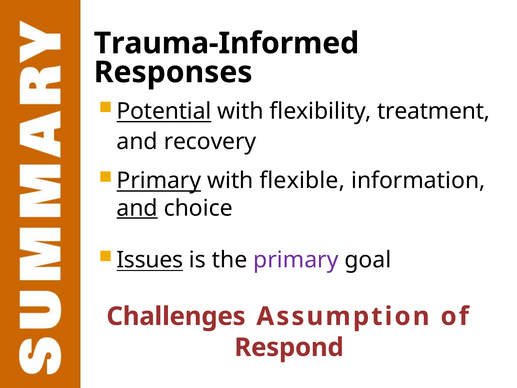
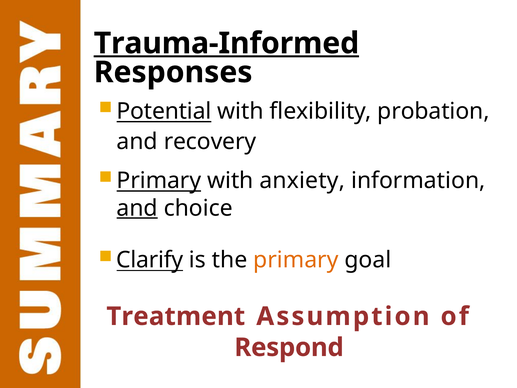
Trauma-Informed underline: none -> present (226, 43)
treatment: treatment -> probation (433, 111)
flexible: flexible -> anxiety (302, 180)
Issues: Issues -> Clarify (150, 260)
primary colour: purple -> orange (296, 260)
Challenges: Challenges -> Treatment (176, 316)
